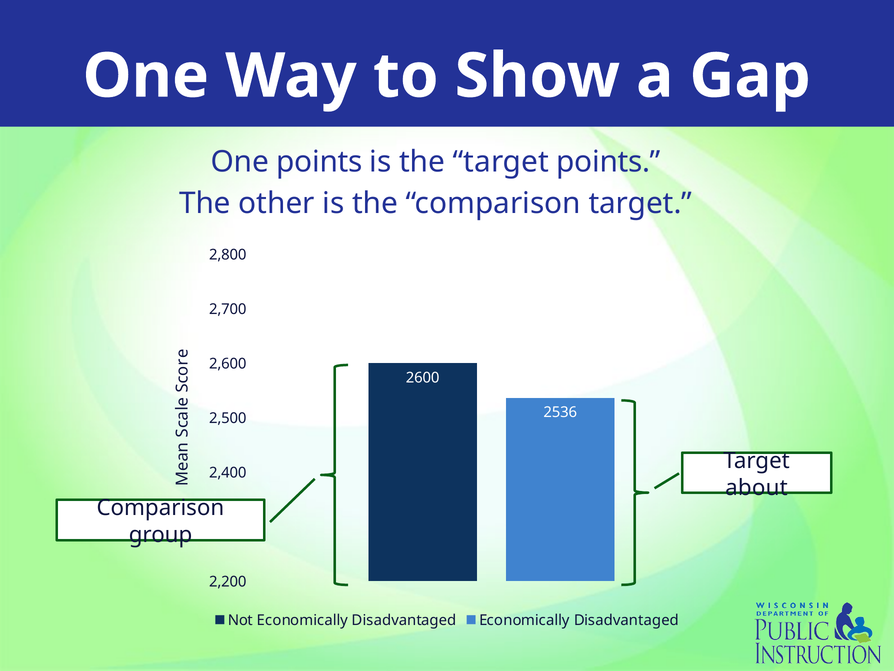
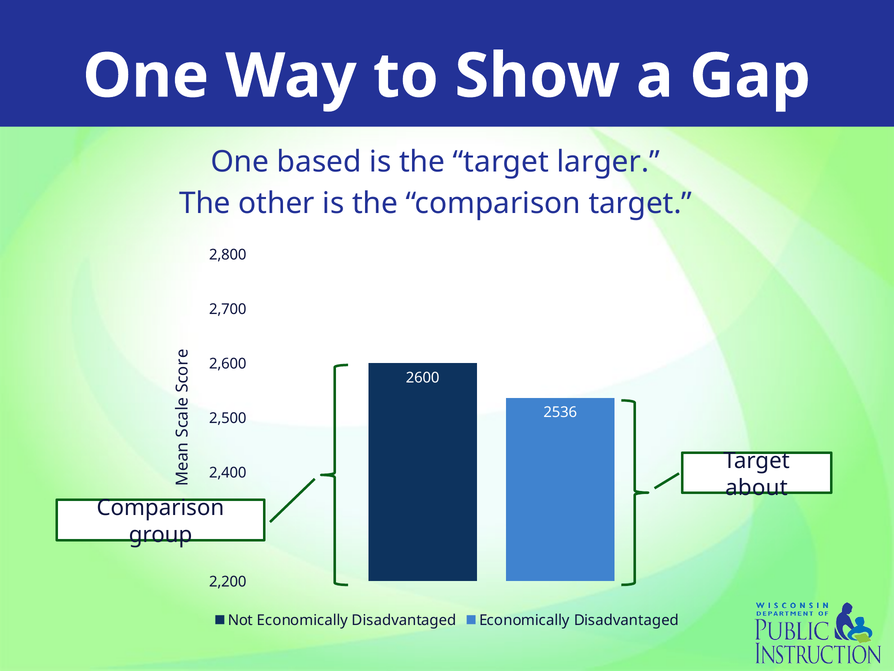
One points: points -> based (319, 162)
target points: points -> larger (608, 162)
